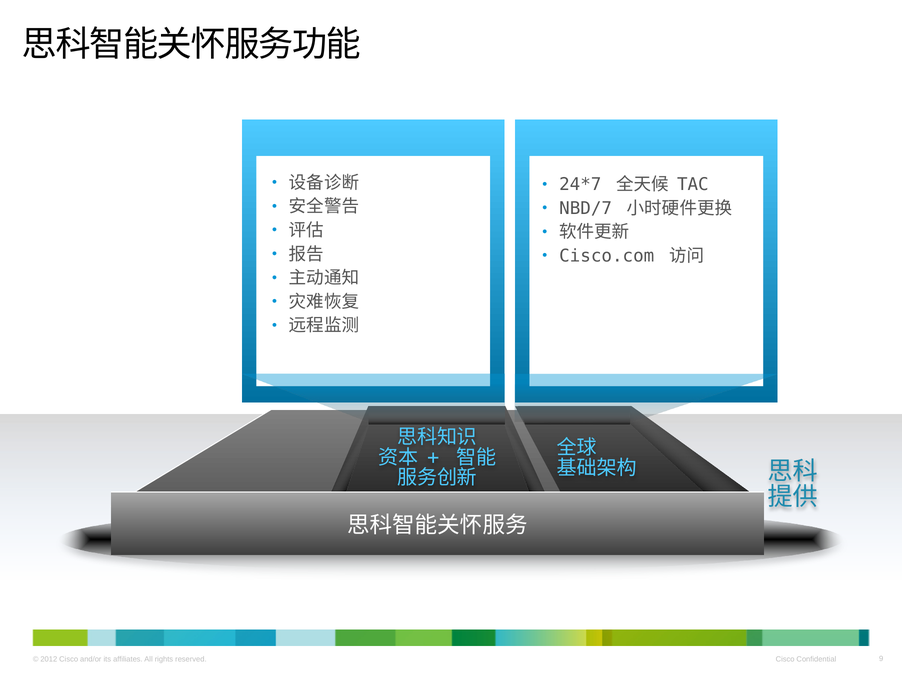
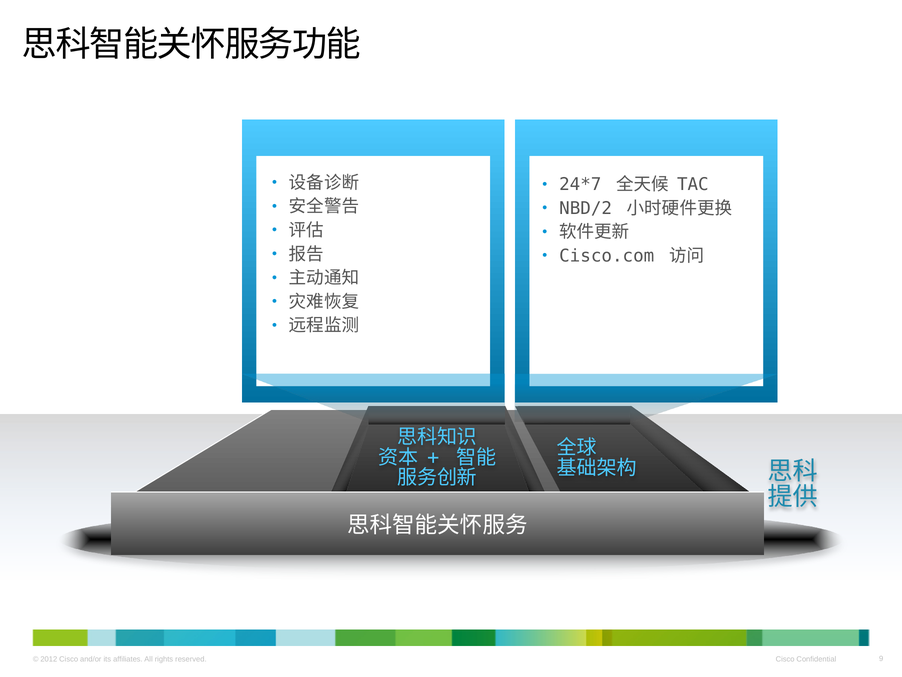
NBD/7: NBD/7 -> NBD/2 (586, 208)
